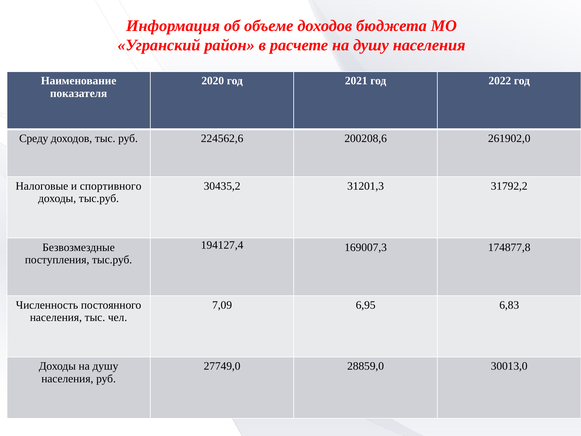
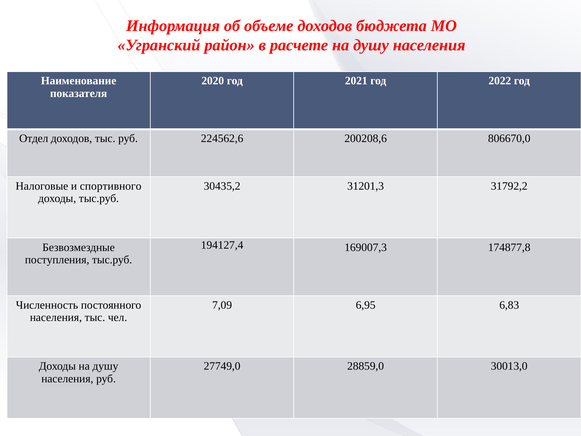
Среду: Среду -> Отдел (34, 138)
261902,0: 261902,0 -> 806670,0 (509, 138)
